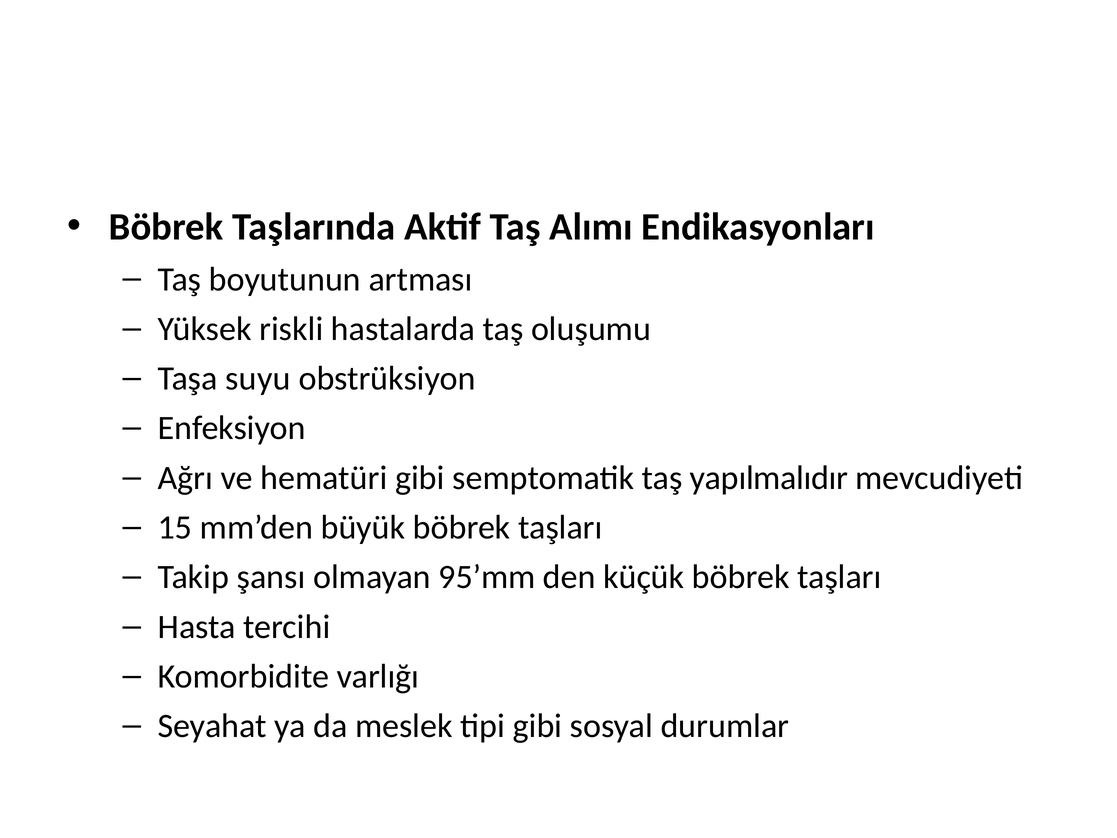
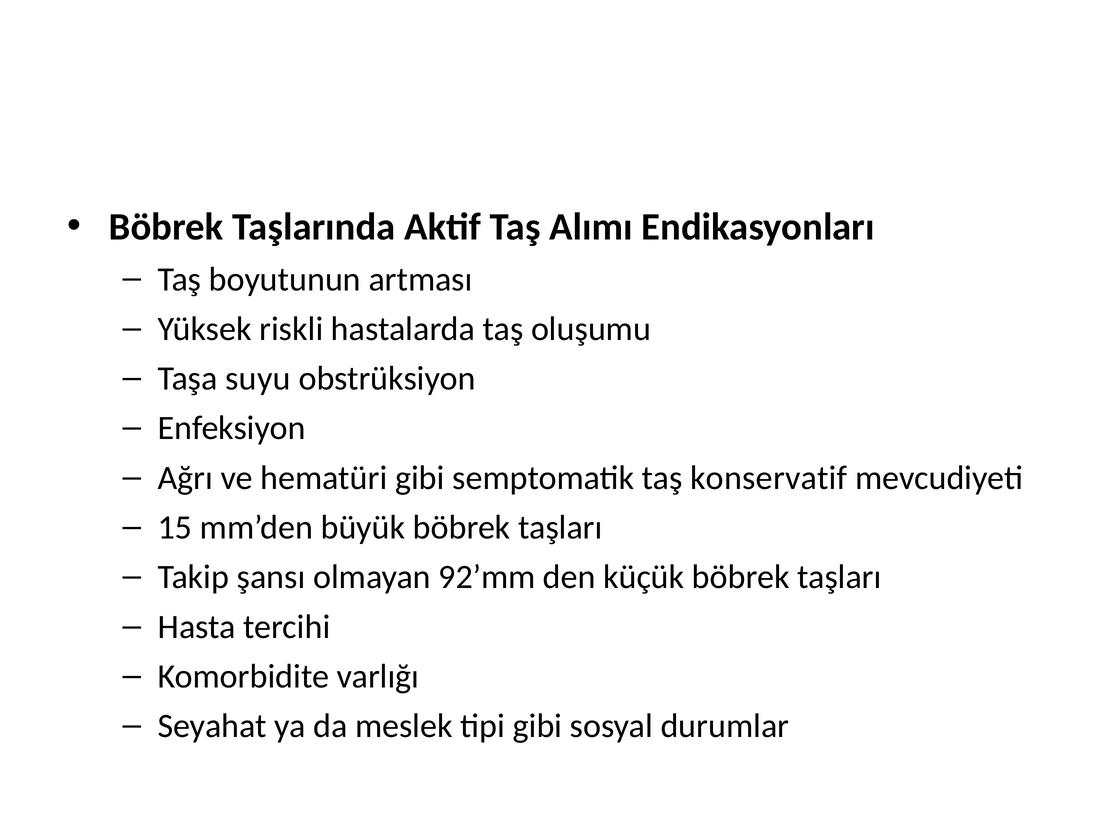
yapılmalıdır: yapılmalıdır -> konservatif (769, 478)
95’mm: 95’mm -> 92’mm (487, 577)
